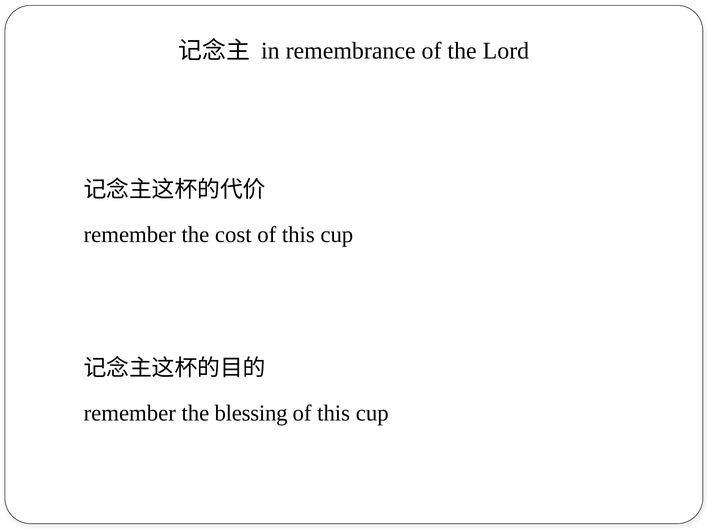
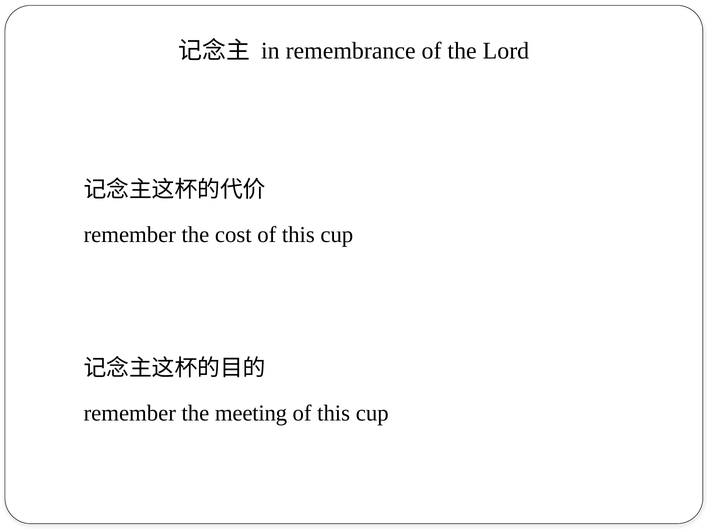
blessing: blessing -> meeting (251, 413)
